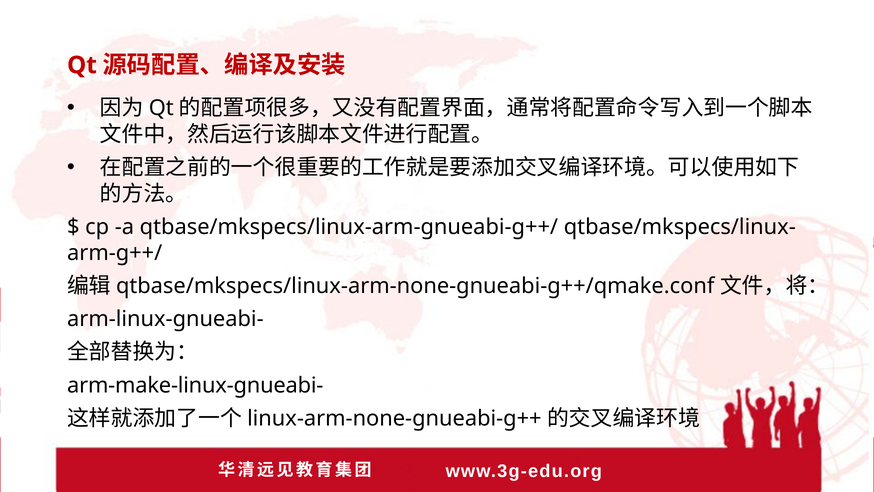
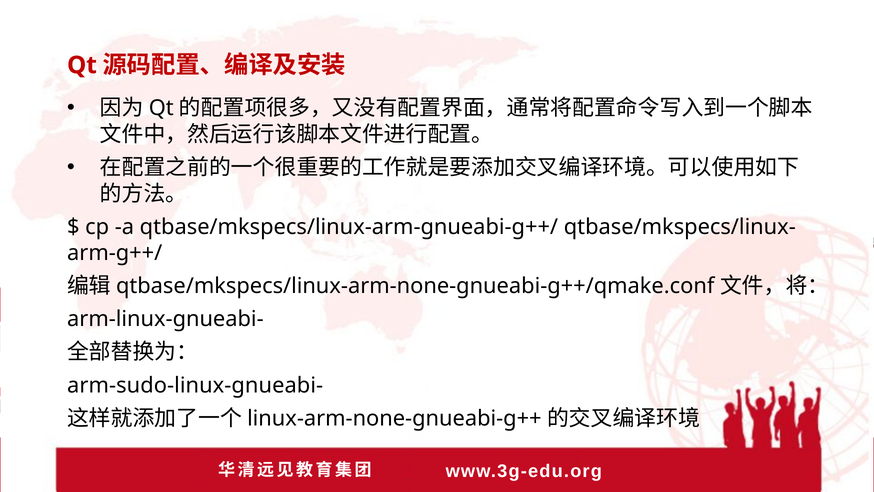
arm-make-linux-gnueabi-: arm-make-linux-gnueabi- -> arm-sudo-linux-gnueabi- (195, 385)
